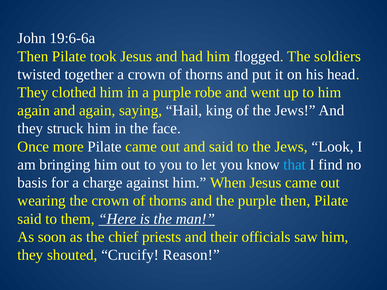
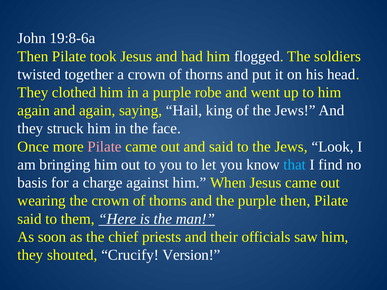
19:6-6a: 19:6-6a -> 19:8-6a (72, 38)
Pilate colour: white -> pink (105, 147)
Reason: Reason -> Version (191, 255)
